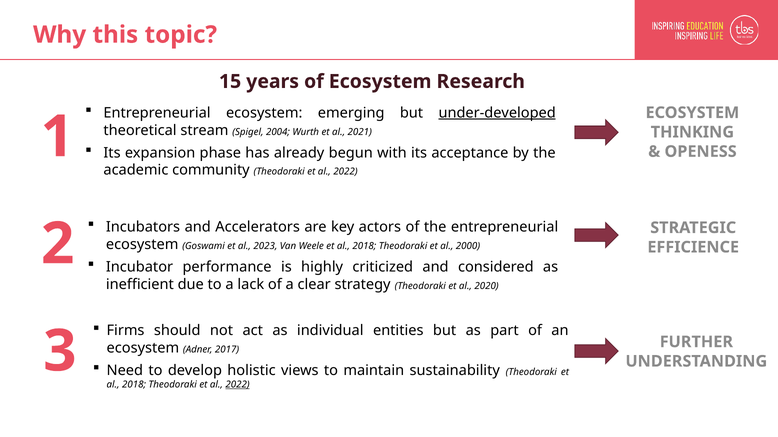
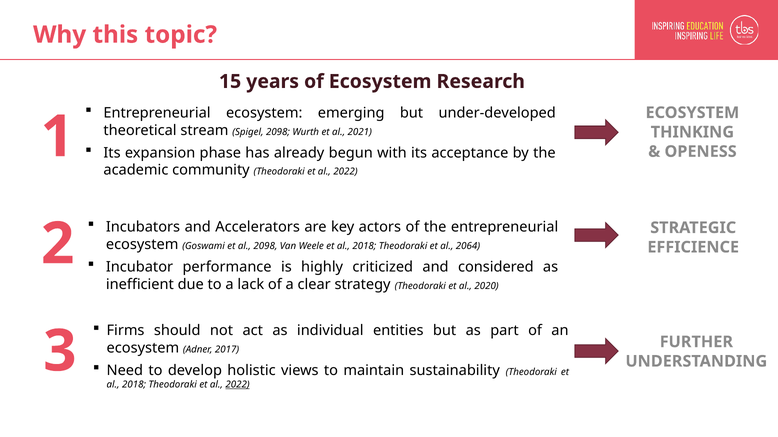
under-developed underline: present -> none (497, 113)
Spigel 2004: 2004 -> 2098 (278, 132)
al 2023: 2023 -> 2098 (265, 246)
2000: 2000 -> 2064 (468, 246)
